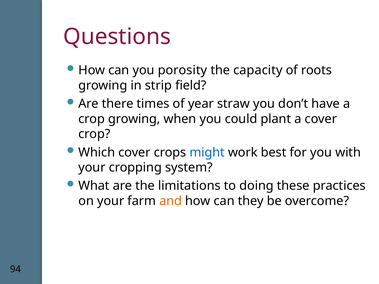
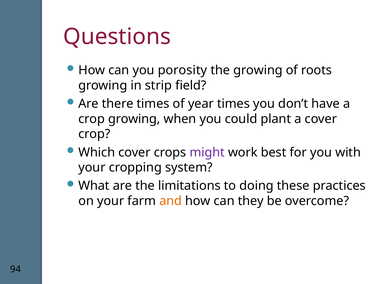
the capacity: capacity -> growing (258, 70)
year straw: straw -> times (233, 104)
might colour: blue -> purple (207, 152)
